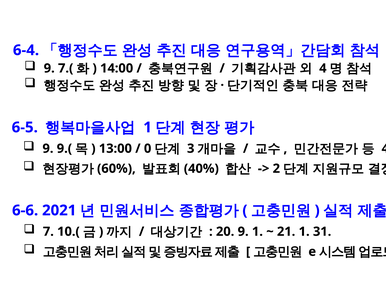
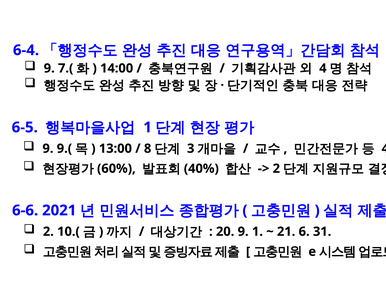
0: 0 -> 8 (148, 149)
7: 7 -> 2 (48, 232)
21 1: 1 -> 6 (304, 232)
